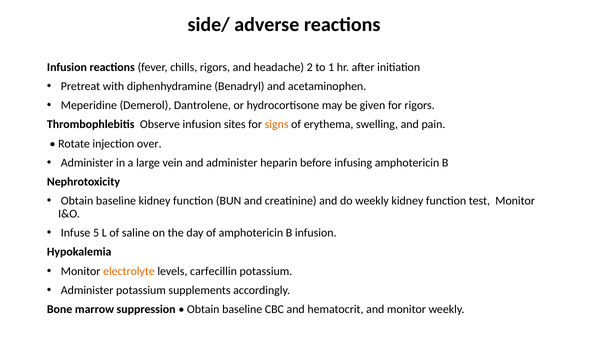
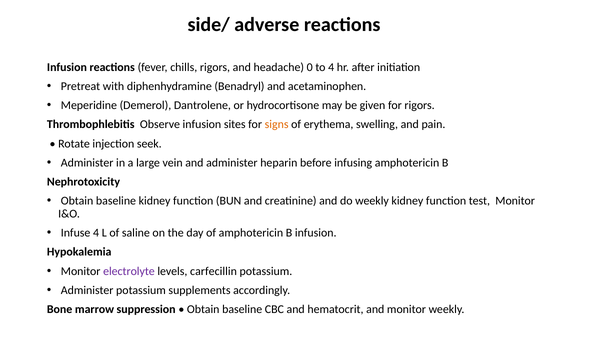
2: 2 -> 0 (310, 67)
to 1: 1 -> 4 (331, 67)
over: over -> seek (149, 144)
Infuse 5: 5 -> 4 (96, 233)
electrolyte colour: orange -> purple (129, 271)
